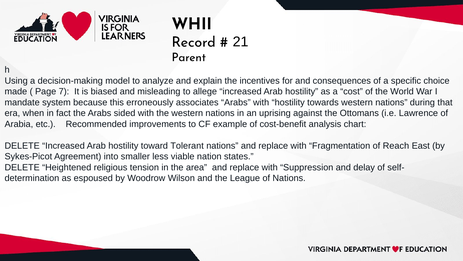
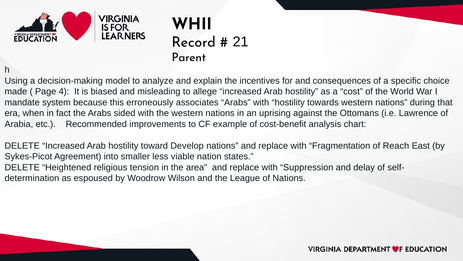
7: 7 -> 4 (64, 91)
Tolerant: Tolerant -> Develop (187, 145)
